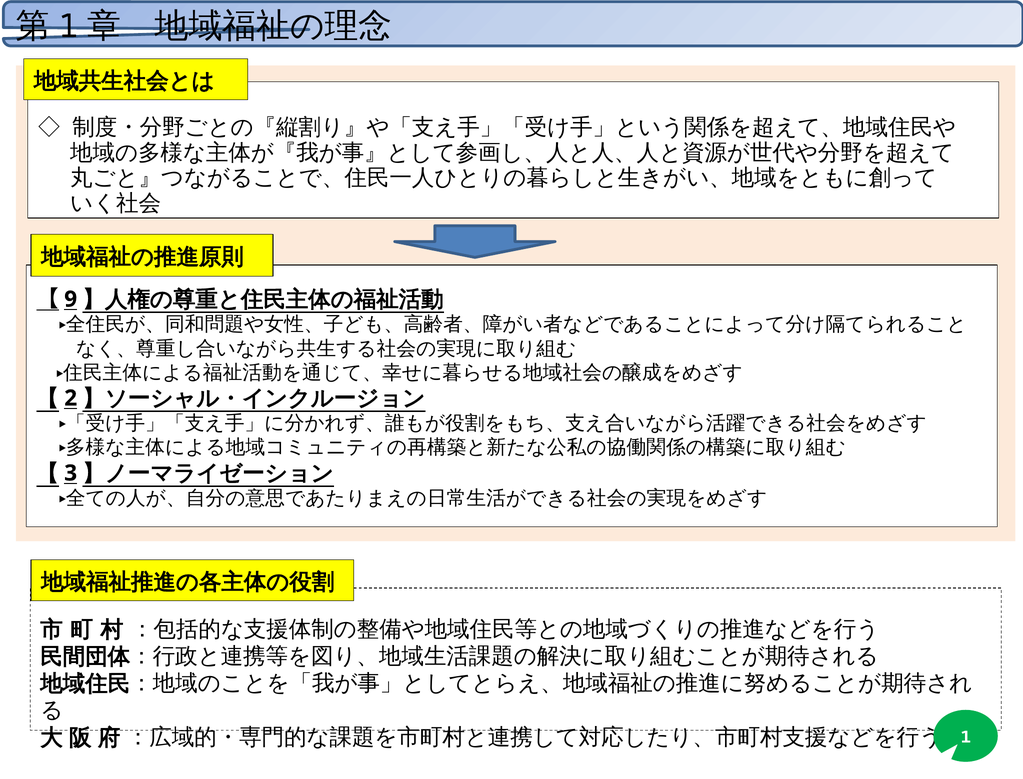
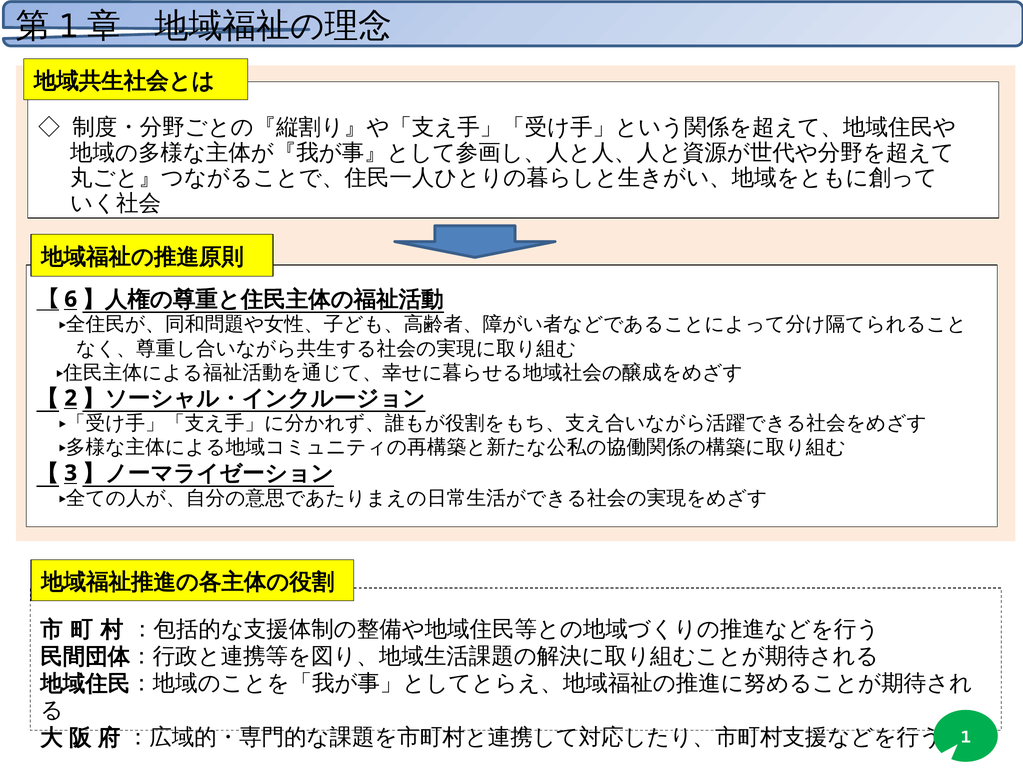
9: 9 -> 6 (71, 299)
